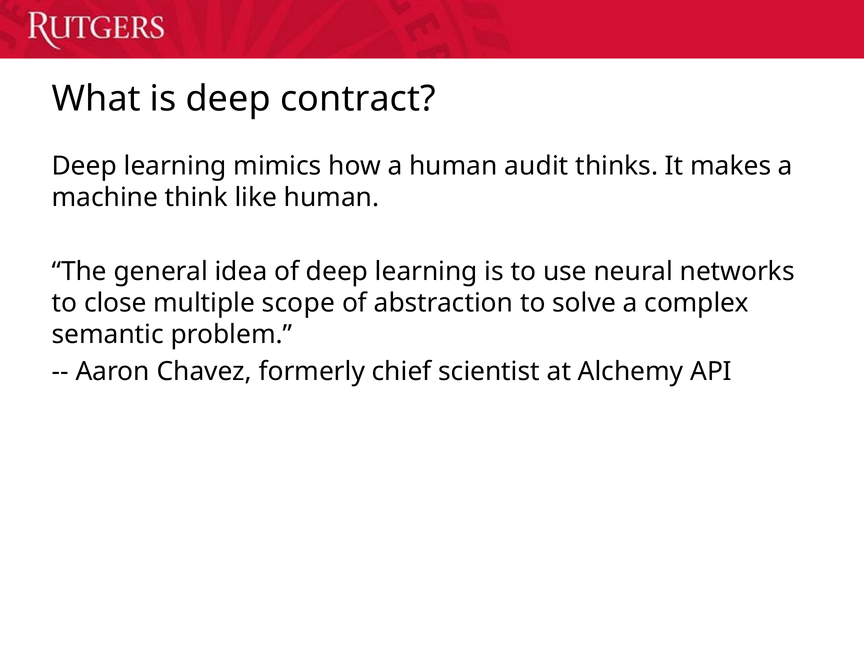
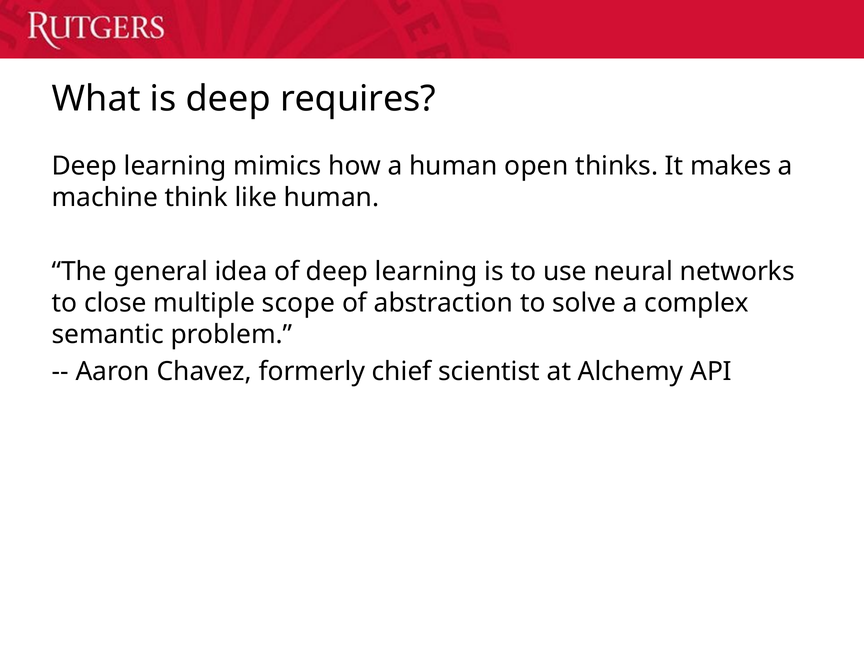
contract: contract -> requires (358, 99)
audit: audit -> open (536, 166)
